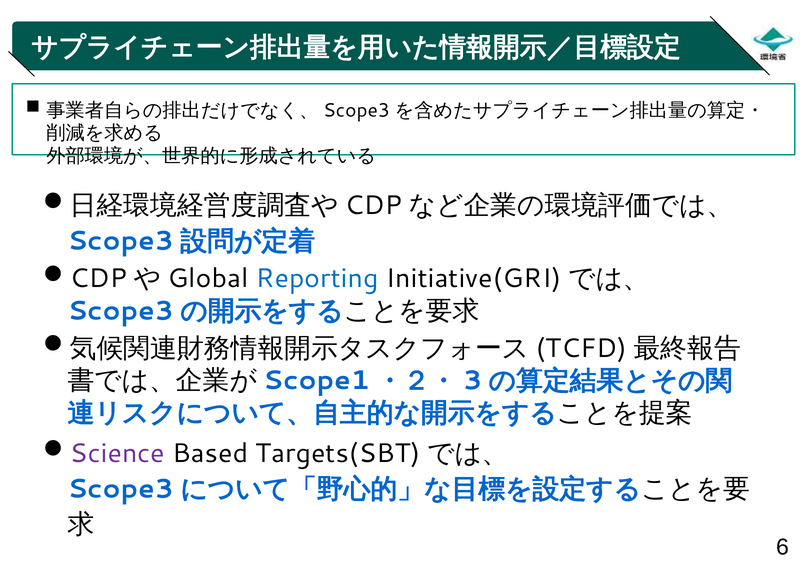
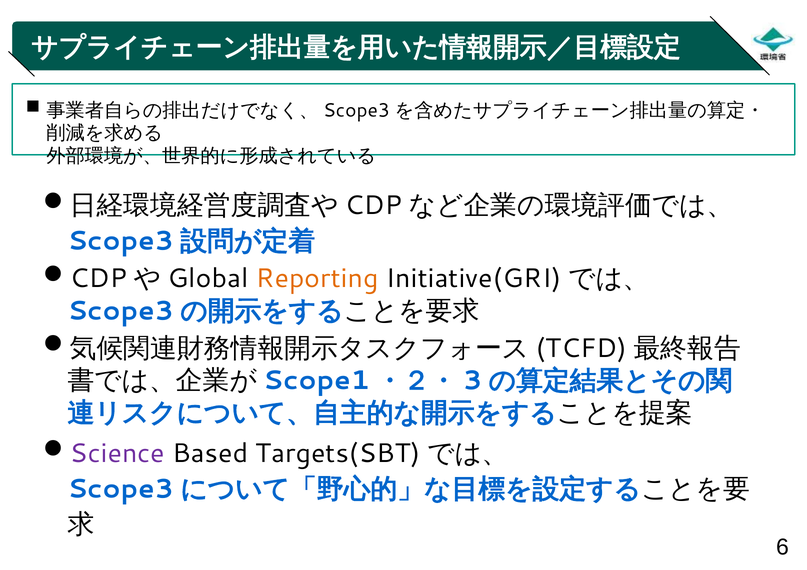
Reporting colour: blue -> orange (317, 279)
